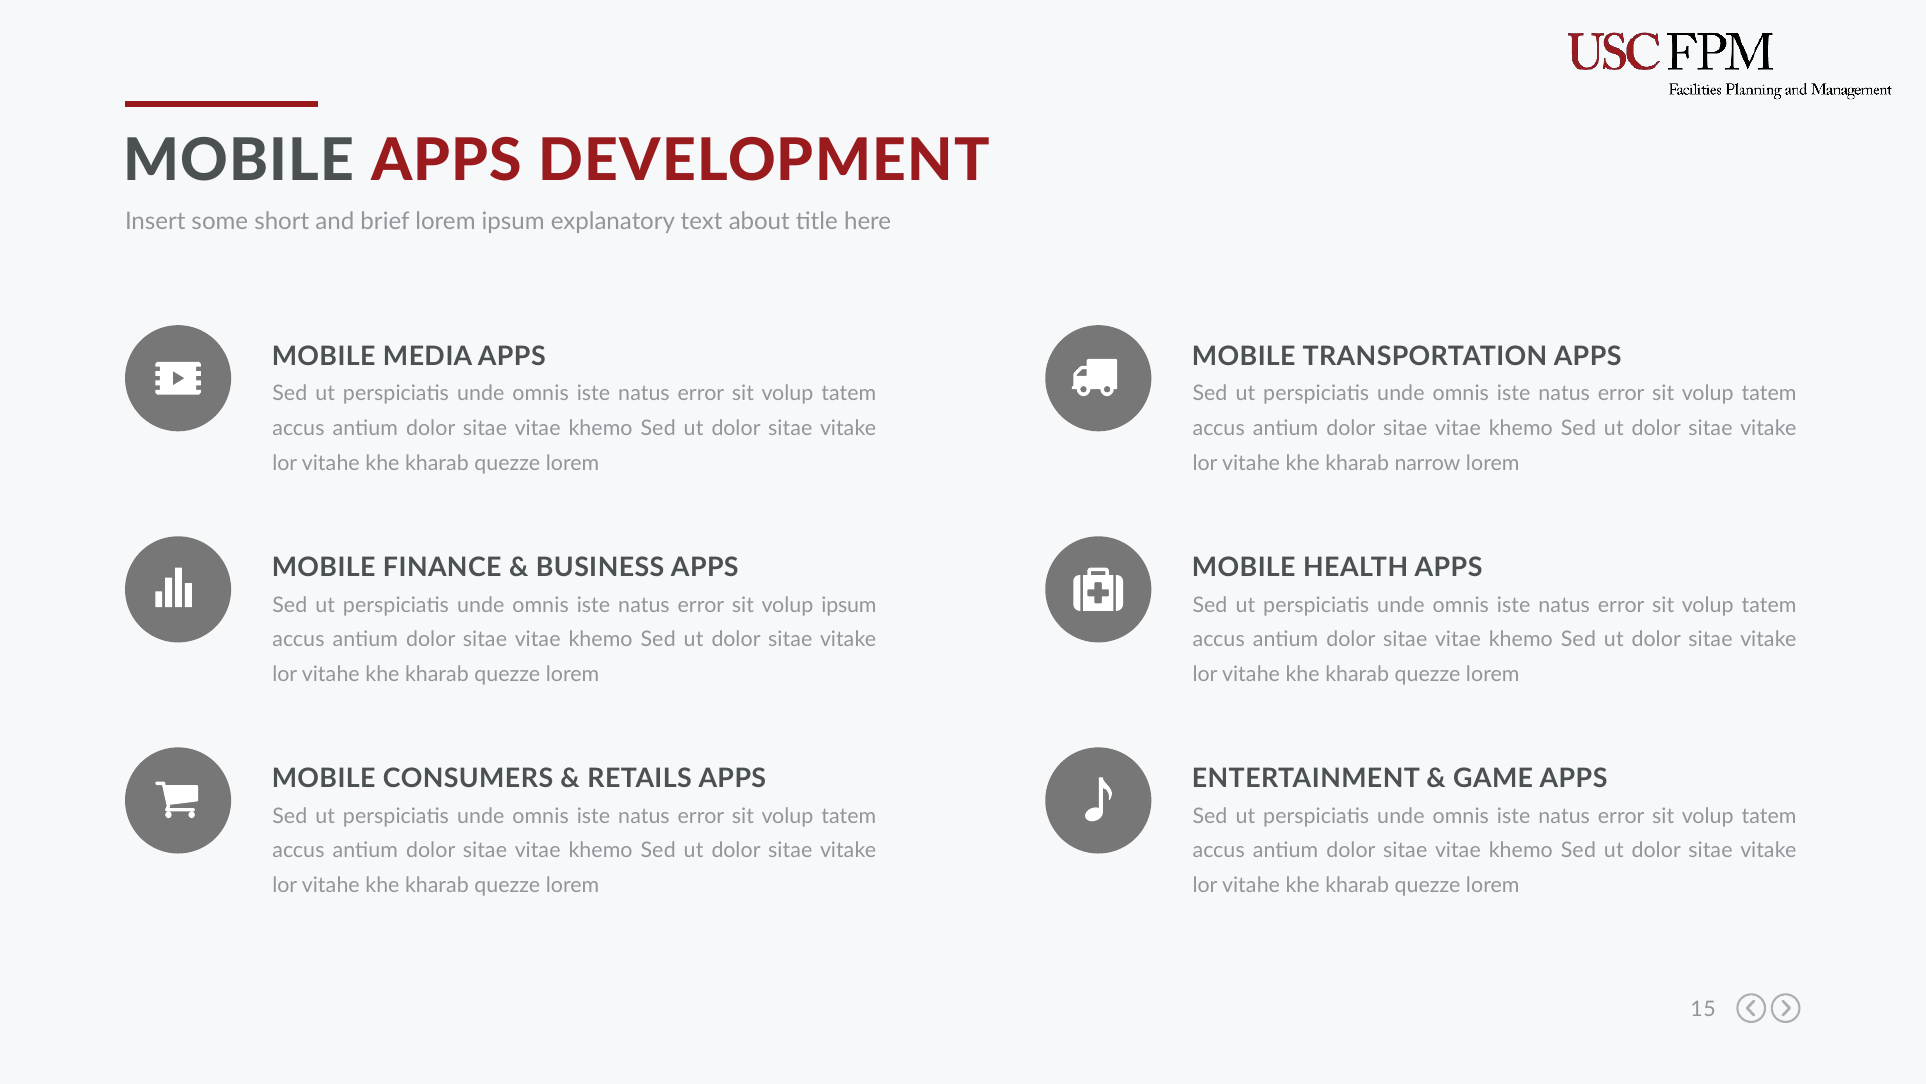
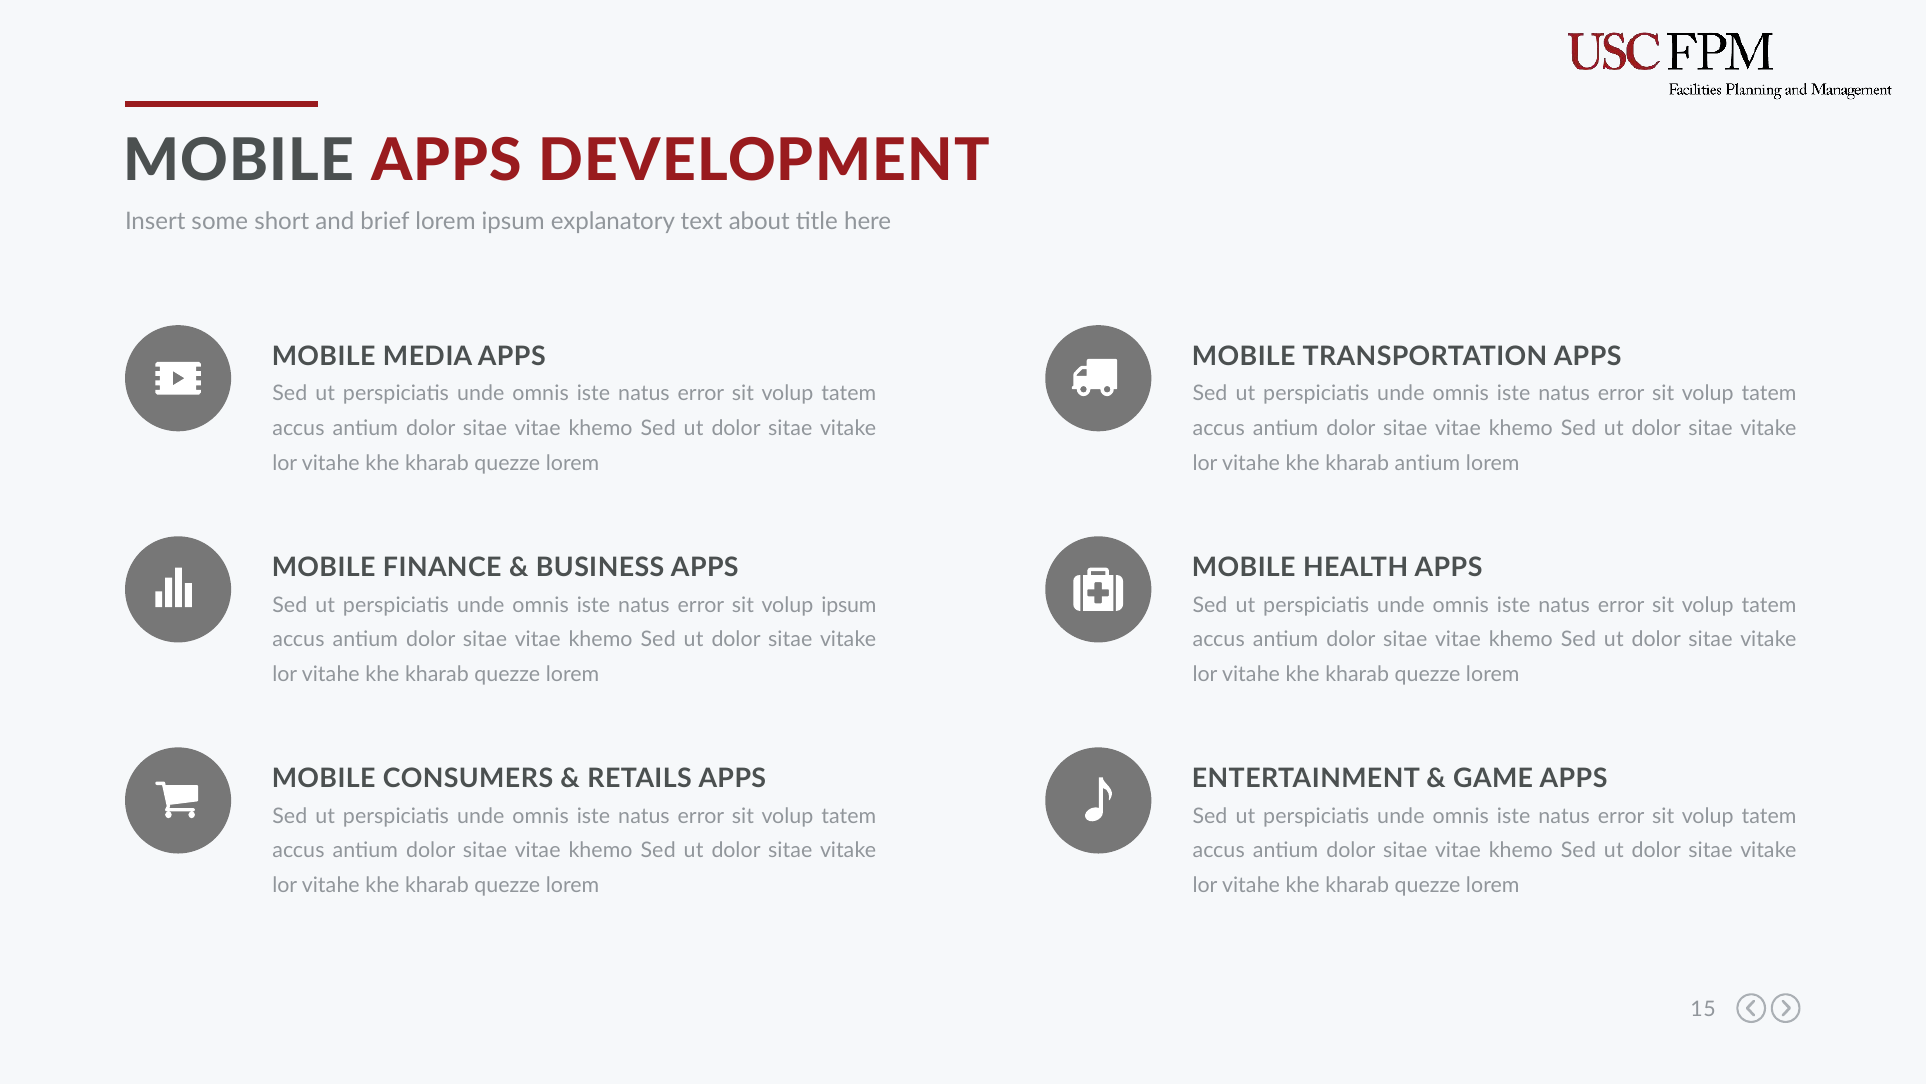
kharab narrow: narrow -> antium (1427, 463)
